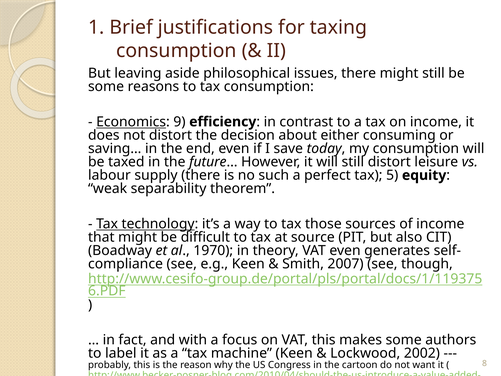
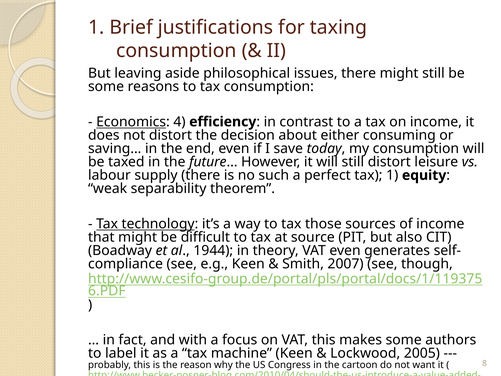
9: 9 -> 4 (179, 122)
tax 5: 5 -> 1 (392, 175)
1970: 1970 -> 1944 (213, 250)
2002: 2002 -> 2005 (422, 353)
